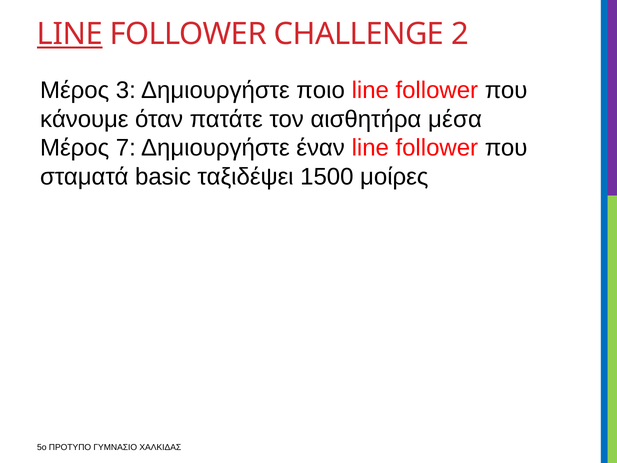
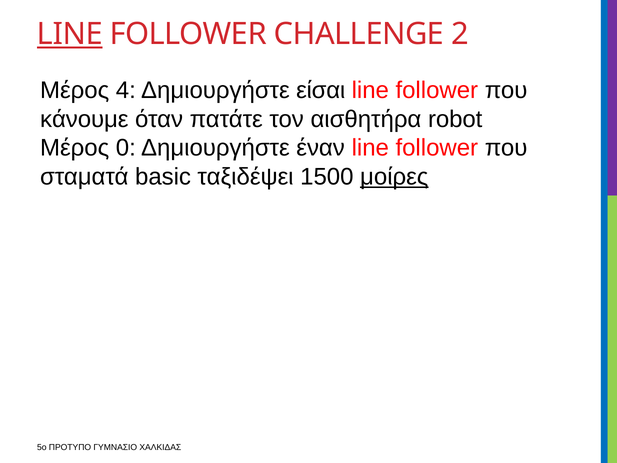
3: 3 -> 4 (126, 90)
ποιο: ποιο -> είσαι (321, 90)
μέσα: μέσα -> robot (455, 119)
7: 7 -> 0 (126, 148)
μοίρες underline: none -> present (394, 177)
